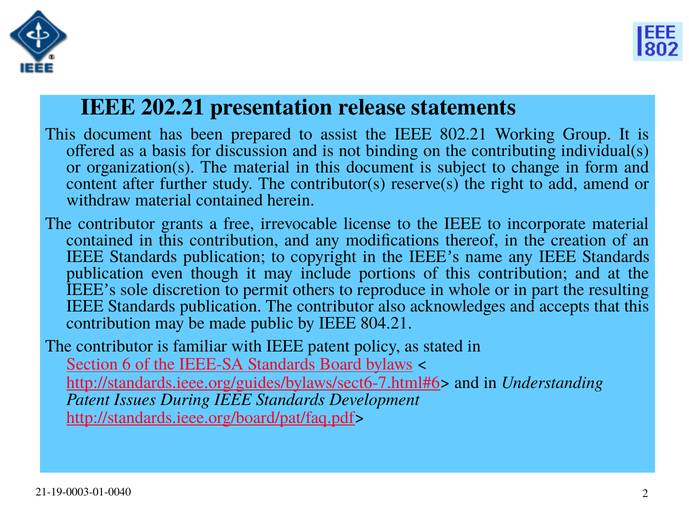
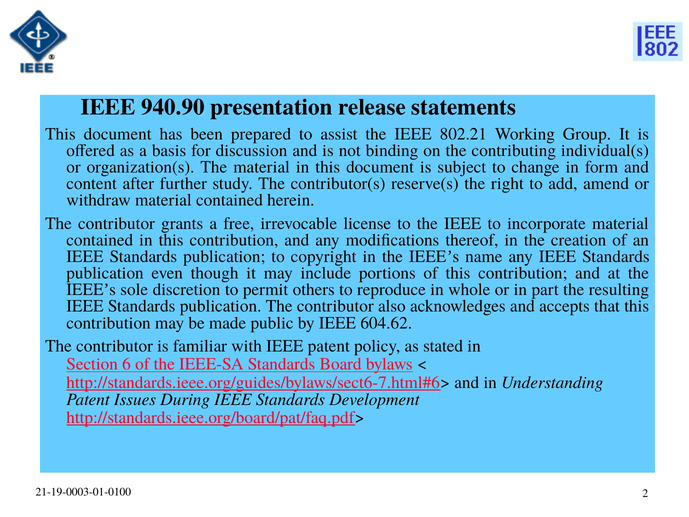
202.21: 202.21 -> 940.90 (173, 107)
804.21: 804.21 -> 604.62 (386, 323)
21-19-0003-01-0040: 21-19-0003-01-0040 -> 21-19-0003-01-0100 (83, 492)
